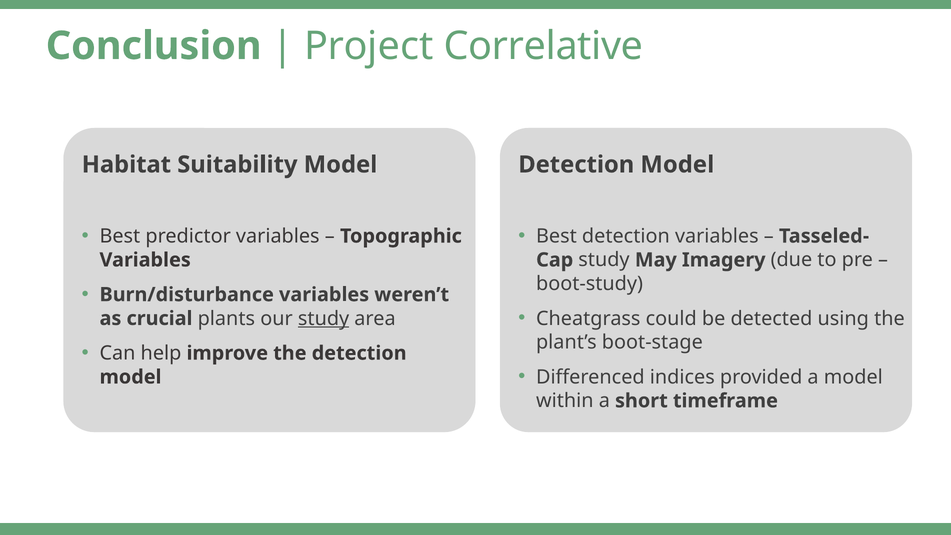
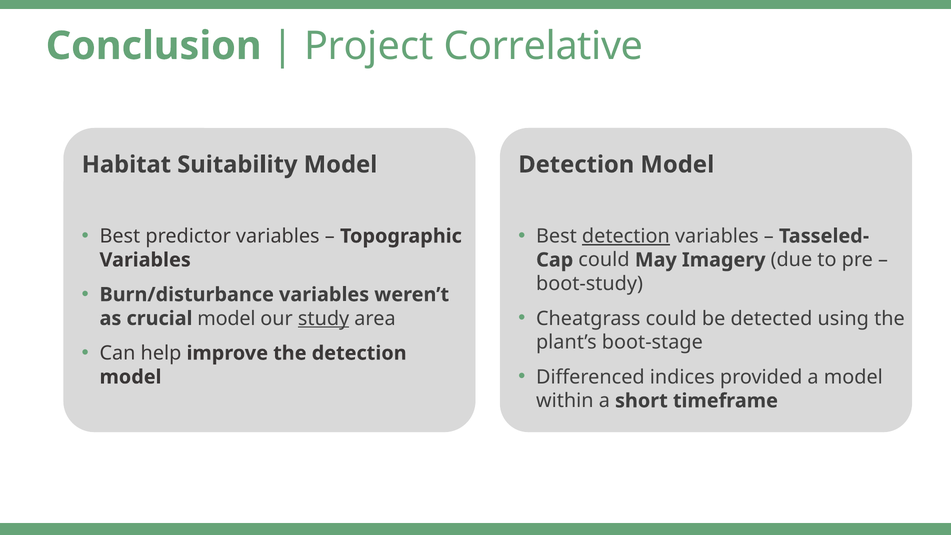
detection underline: none -> present (626, 236)
study: study -> could (604, 260)
crucial plants: plants -> model (226, 318)
